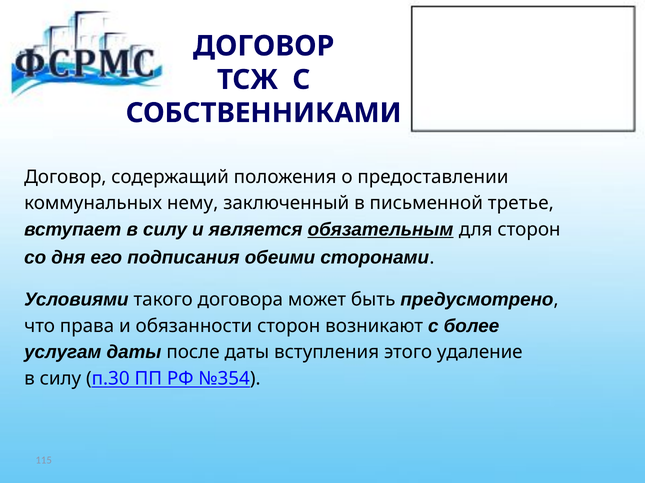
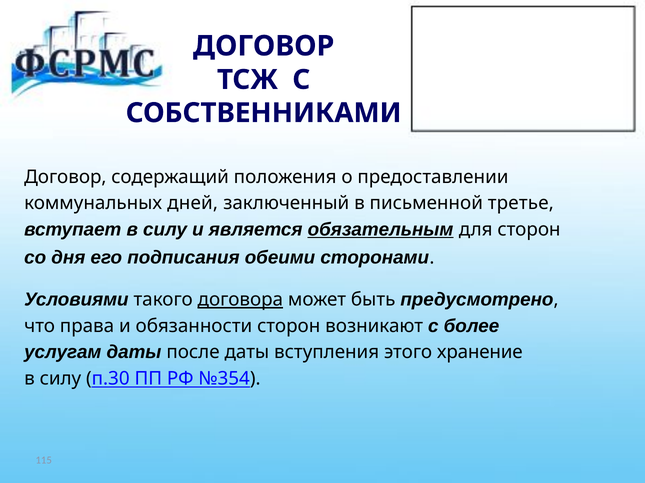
нему: нему -> дней (193, 203)
договора underline: none -> present (240, 300)
удаление: удаление -> хранение (480, 353)
